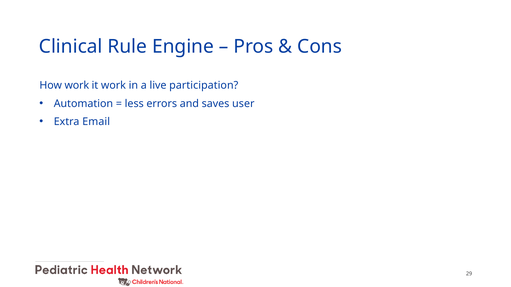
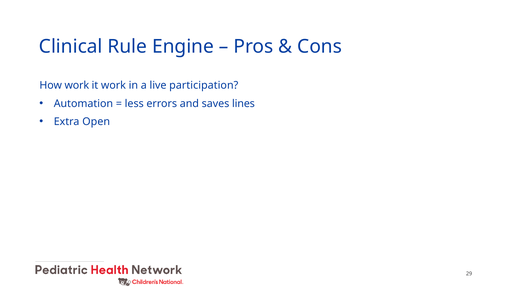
user: user -> lines (243, 104)
Email: Email -> Open (96, 122)
